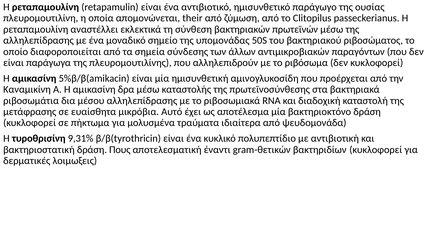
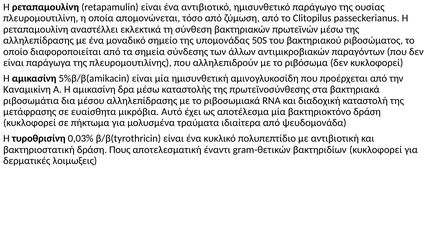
their: their -> τόσο (193, 18)
9,31%: 9,31% -> 0,03% (81, 138)
